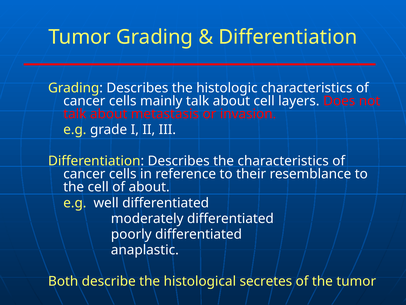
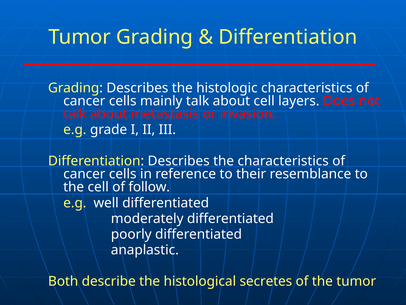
of about: about -> follow (149, 187)
